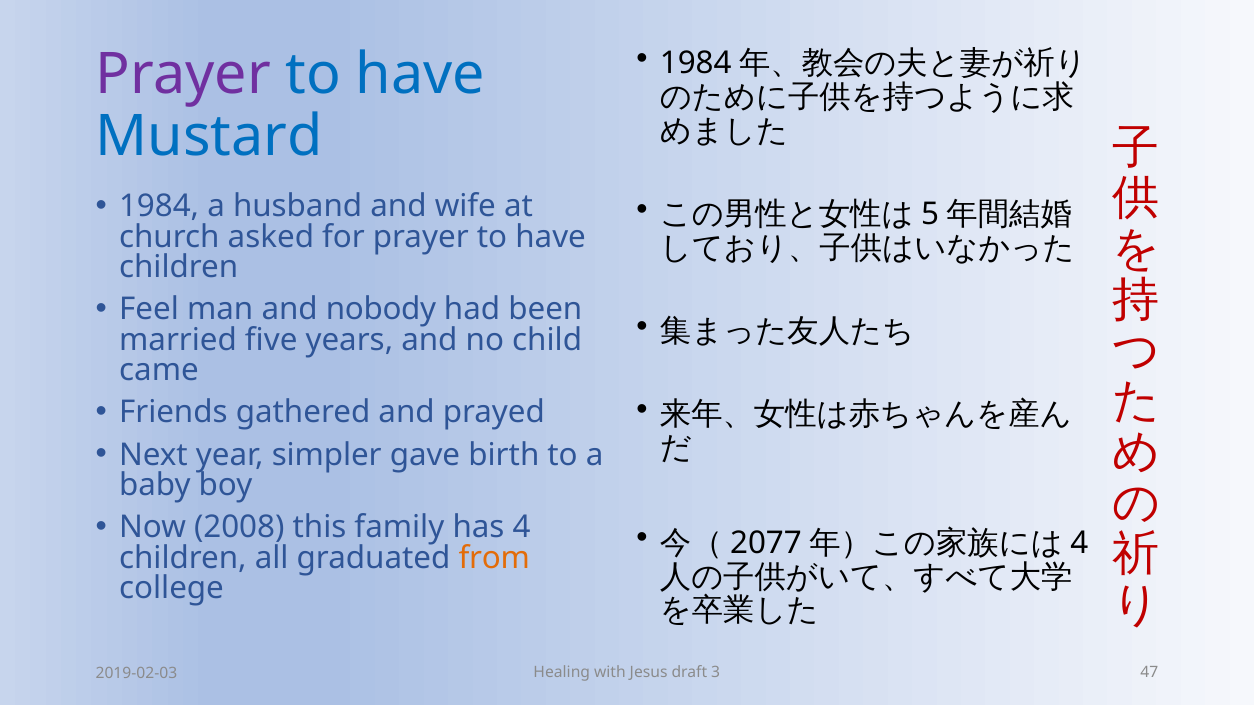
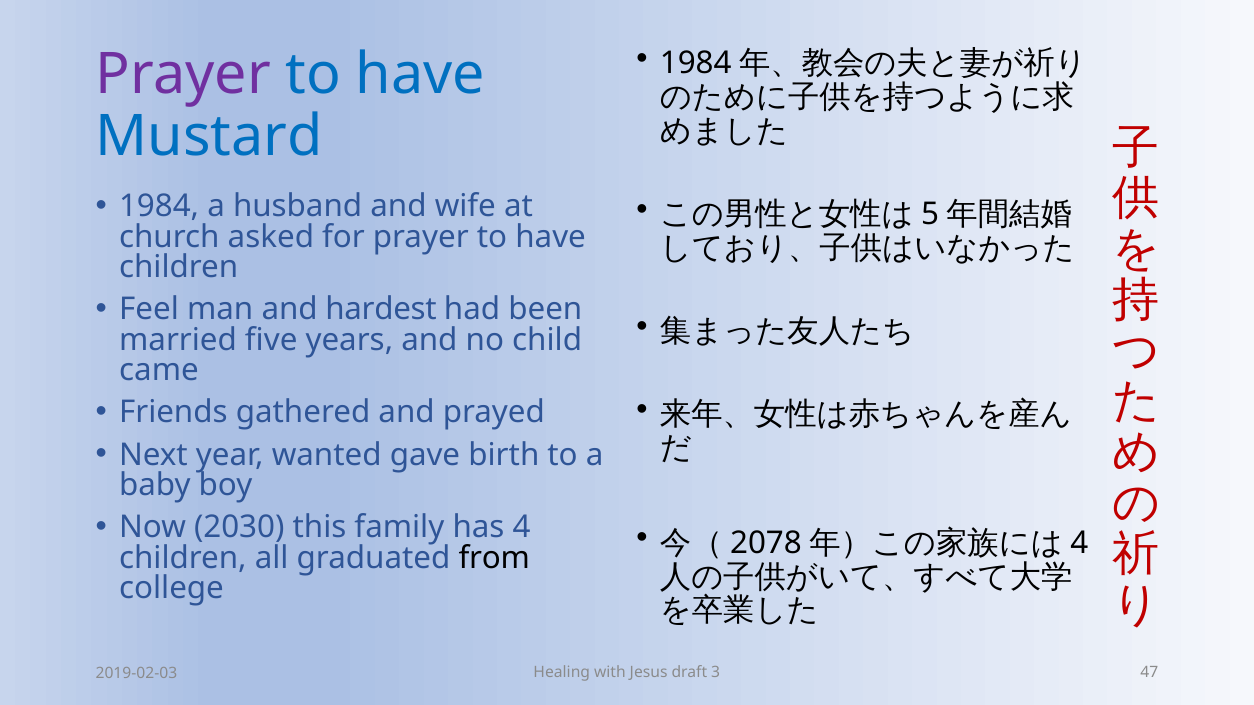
nobody: nobody -> hardest (381, 310)
simpler: simpler -> wanted (327, 455)
2008: 2008 -> 2030 (239, 528)
2077: 2077 -> 2078 (766, 543)
from colour: orange -> black (494, 558)
